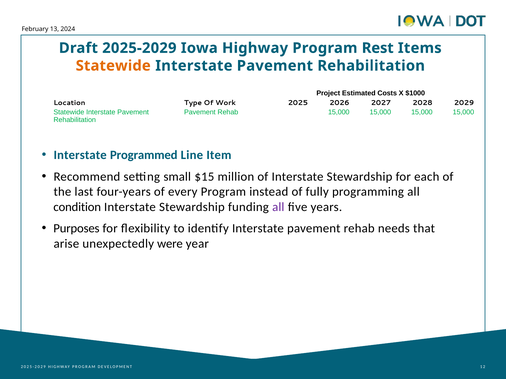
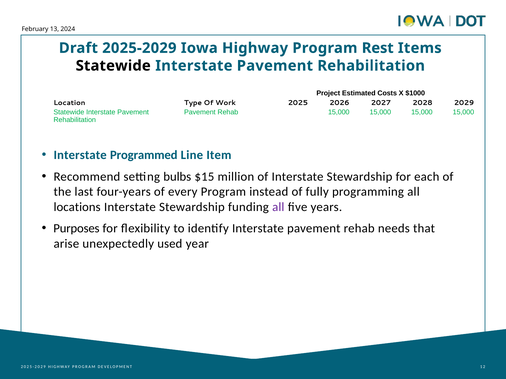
Statewide colour: orange -> black (113, 66)
small: small -> bulbs (177, 177)
condition: condition -> locations (77, 207)
were: were -> used (170, 244)
